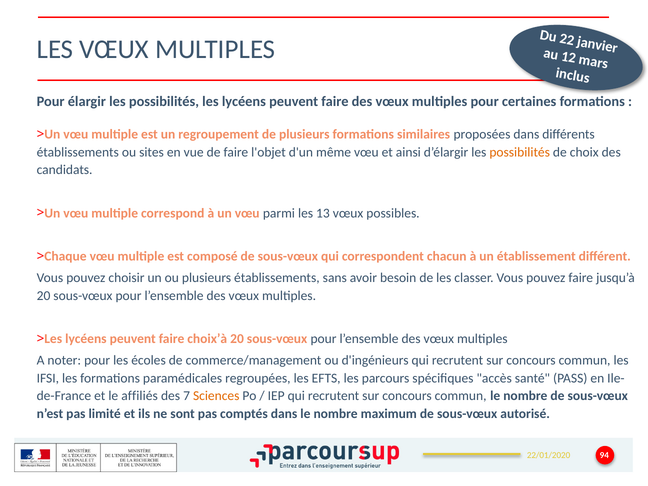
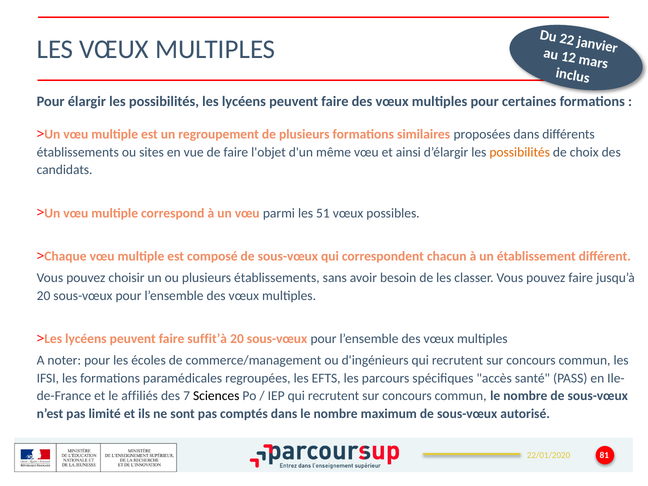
13: 13 -> 51 (323, 213)
choix’à: choix’à -> suffit’à (207, 339)
Sciences colour: orange -> black (216, 396)
94: 94 -> 81 (604, 455)
